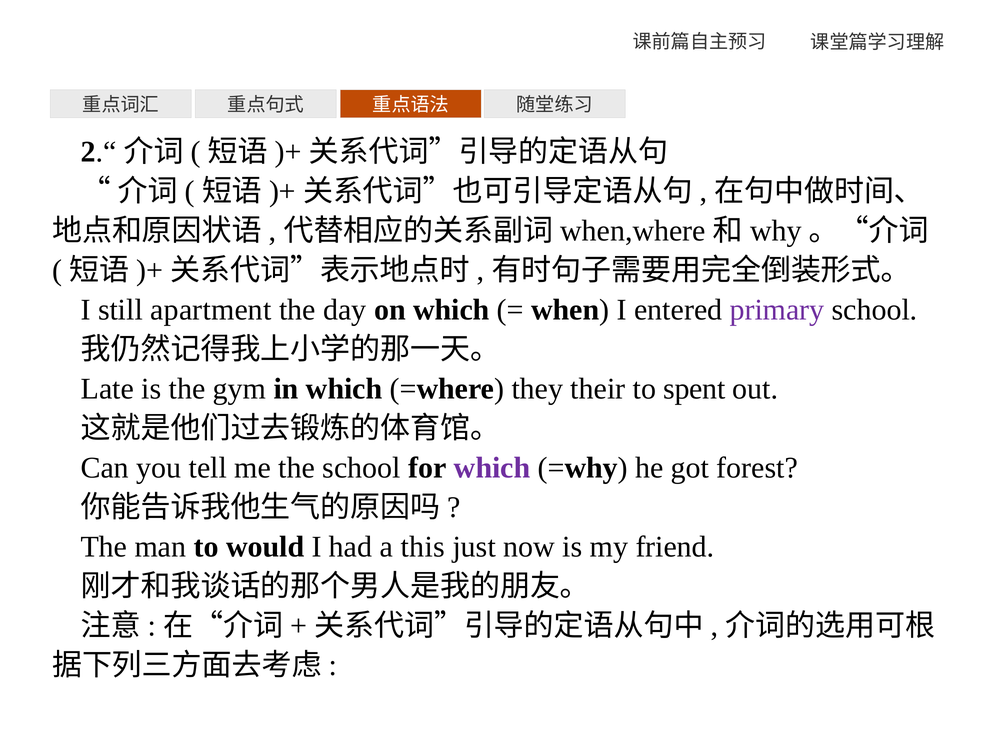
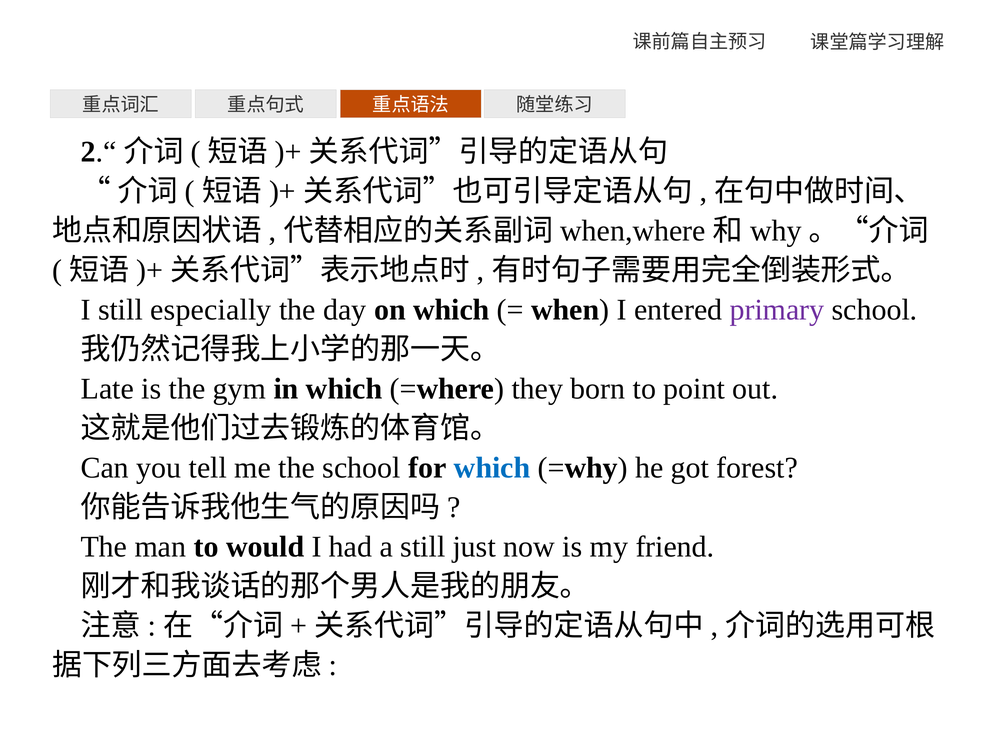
apartment: apartment -> especially (211, 310)
their: their -> born (598, 389)
spent: spent -> point (694, 389)
which colour: purple -> blue (492, 468)
a this: this -> still (423, 547)
